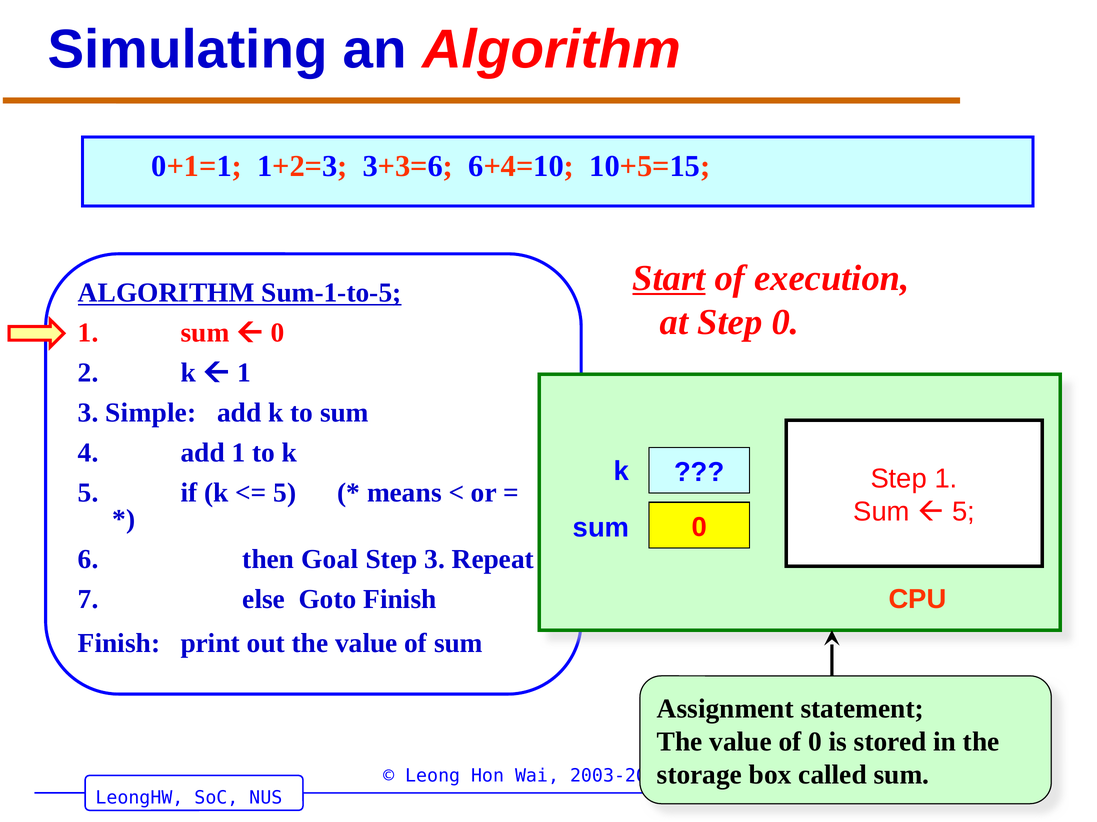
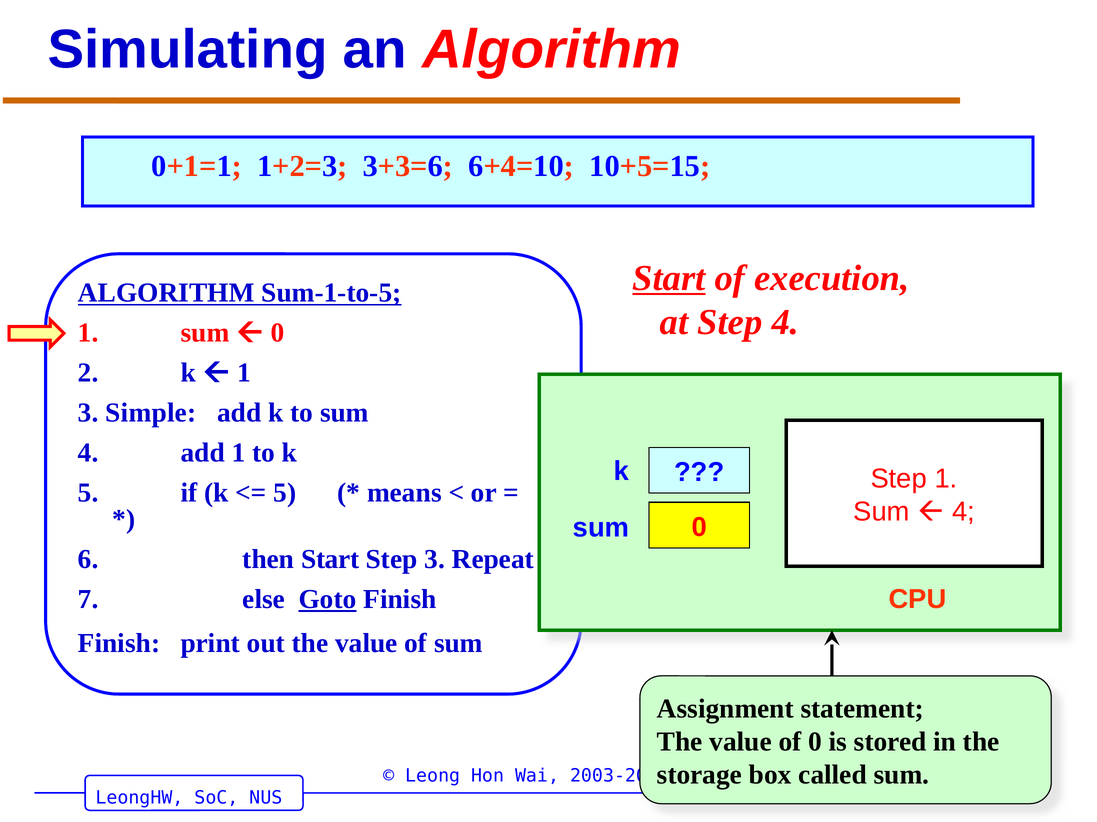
Step 0: 0 -> 4 (785, 322)
5: 5 -> 4 (964, 512)
then Goal: Goal -> Start (330, 560)
Goto underline: none -> present (328, 600)
